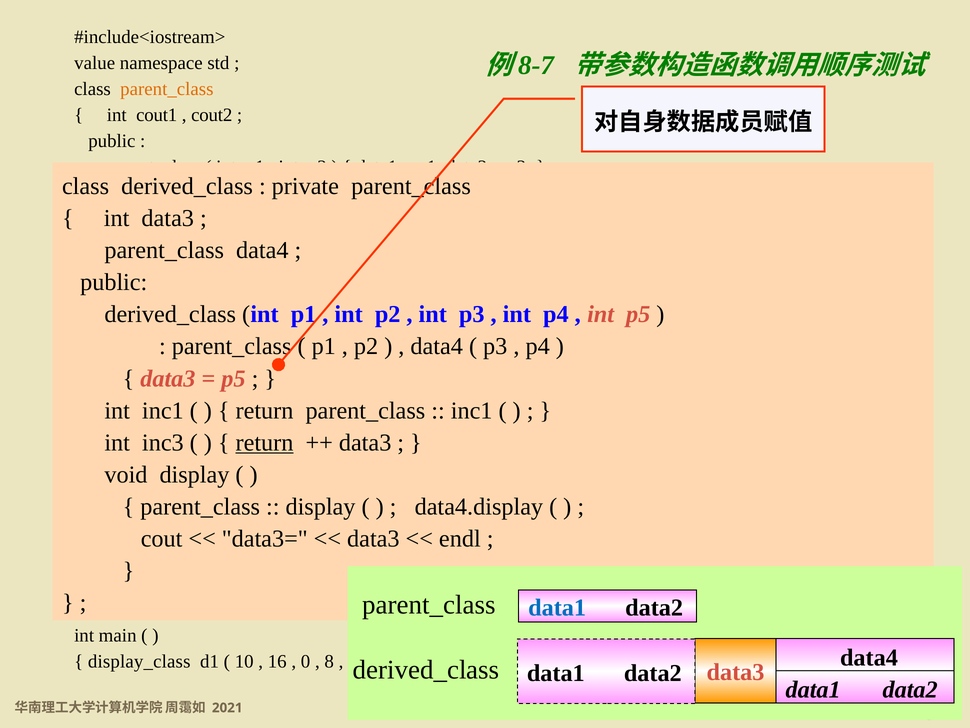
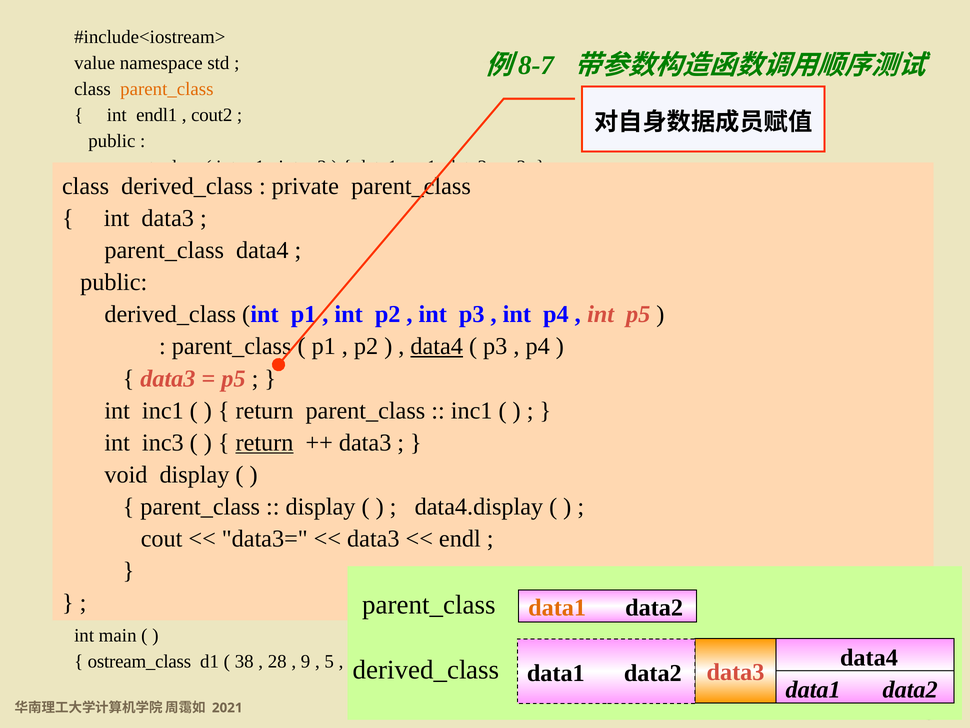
cout1: cout1 -> endl1 (157, 115)
data4 underline: none -> present (437, 346)
data1 colour: blue -> orange (557, 607)
display_class: display_class -> ostream_class (139, 661)
10: 10 -> 38 (244, 661)
16: 16 -> 28 (277, 661)
0: 0 -> 9 (306, 661)
8: 8 -> 5 (329, 661)
